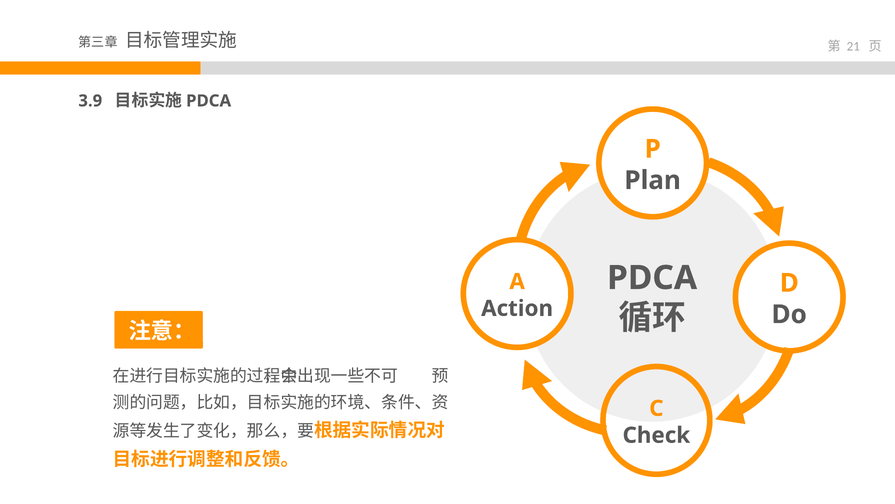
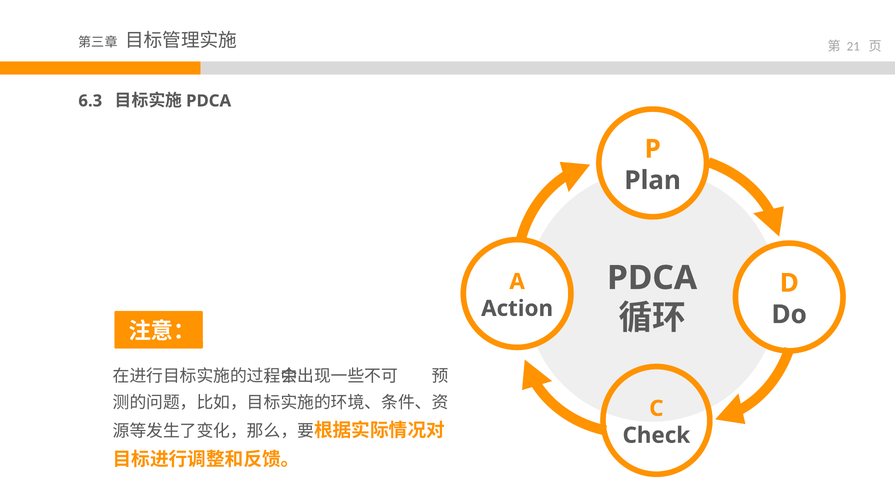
3.9: 3.9 -> 6.3 (90, 101)
